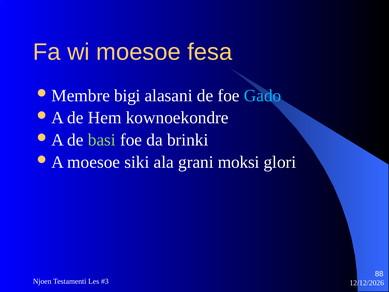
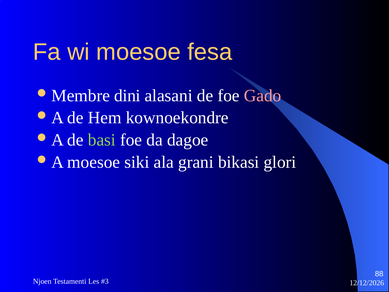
bigi: bigi -> dini (127, 95)
Gado colour: light blue -> pink (263, 95)
brinki: brinki -> dagoe (188, 140)
moksi: moksi -> bikasi (239, 162)
